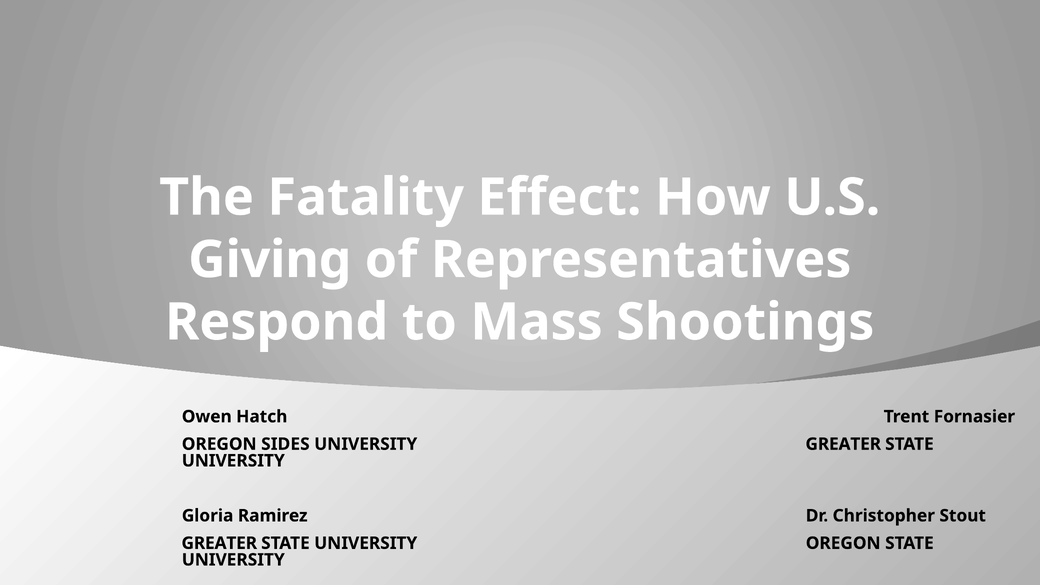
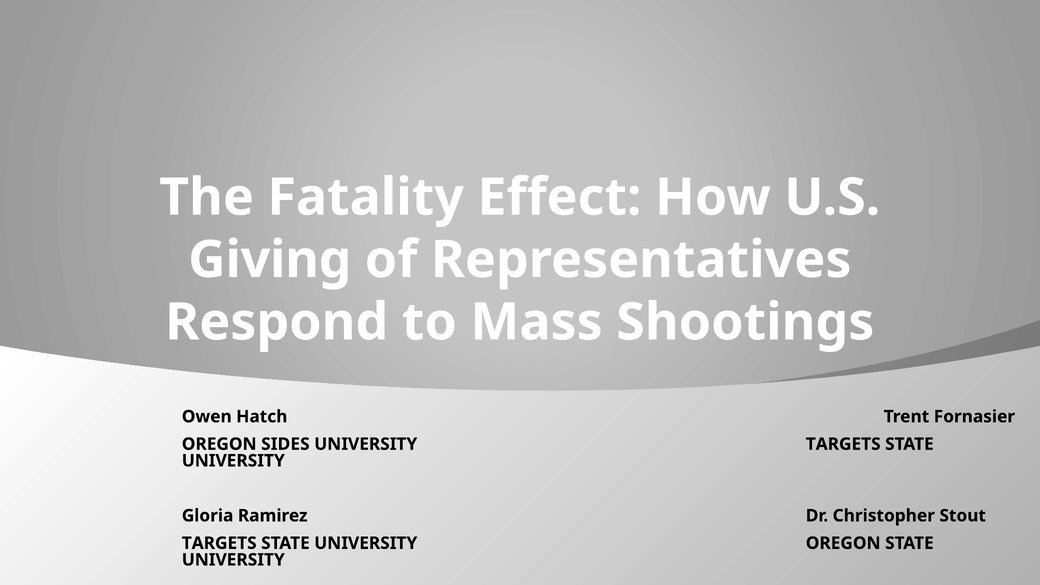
UNIVERSITY GREATER: GREATER -> TARGETS (843, 444)
GREATER: GREATER -> TARGETS (219, 543)
